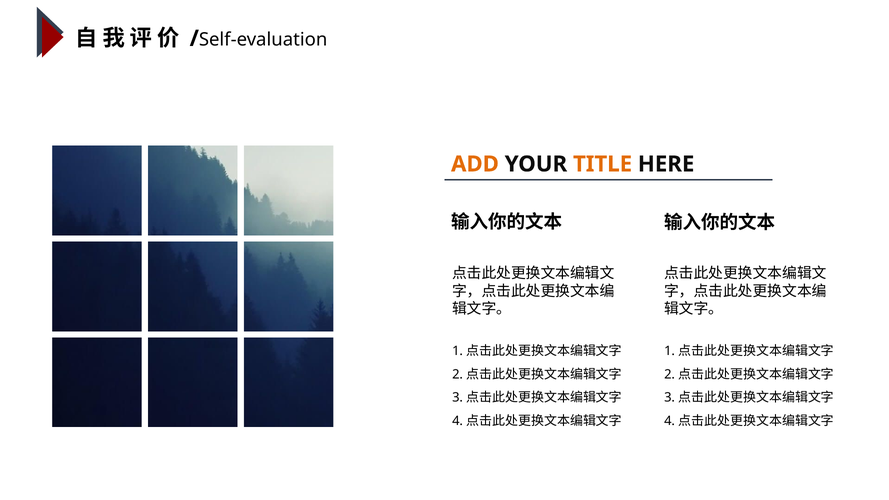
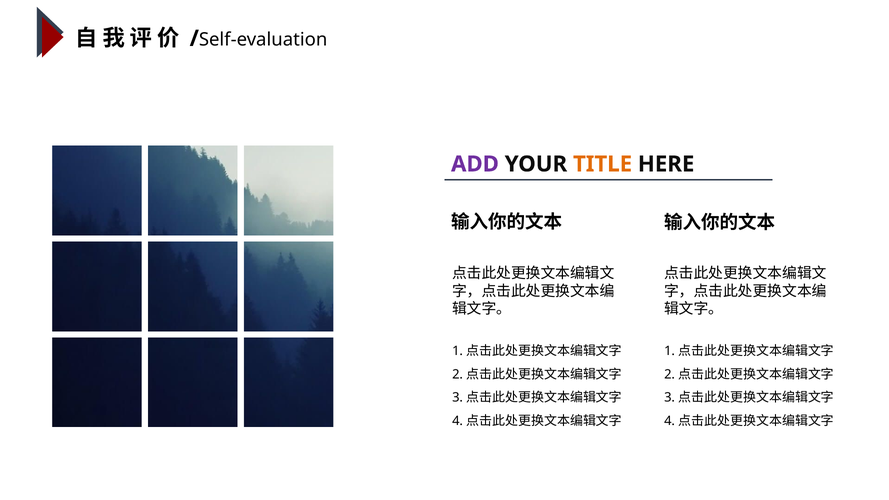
ADD colour: orange -> purple (475, 164)
